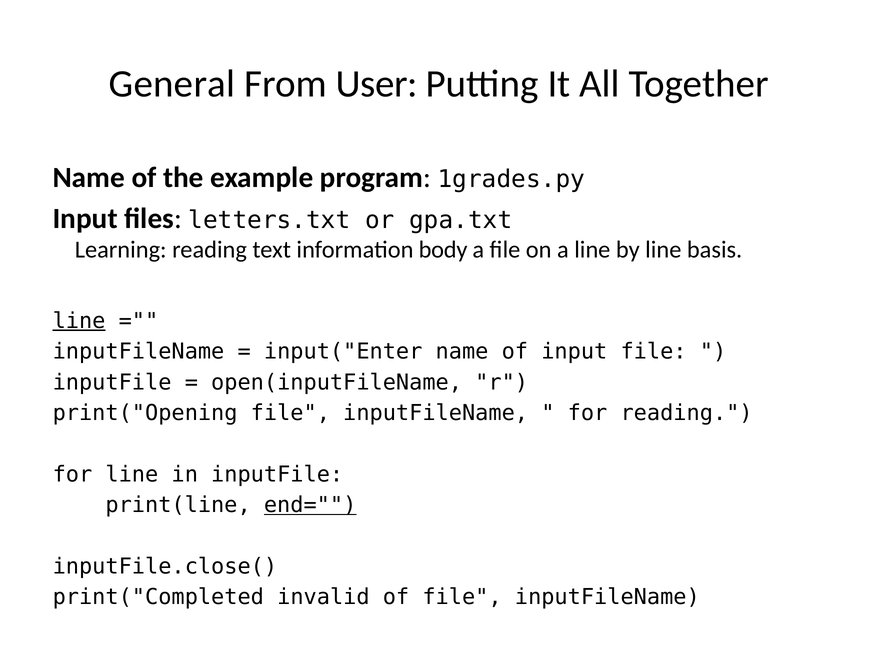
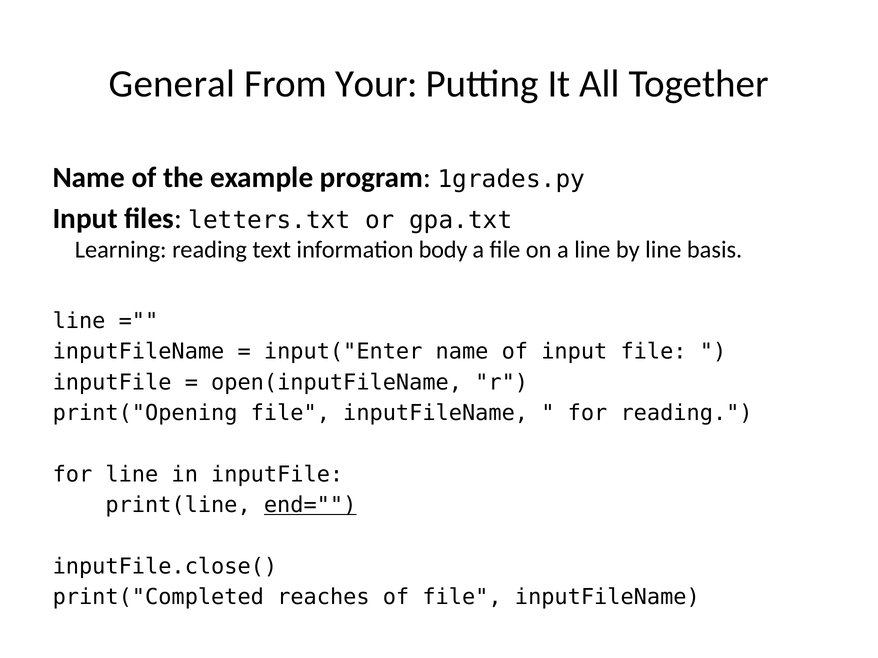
User: User -> Your (377, 84)
line underline: present -> none (79, 321)
invalid: invalid -> reaches (323, 598)
